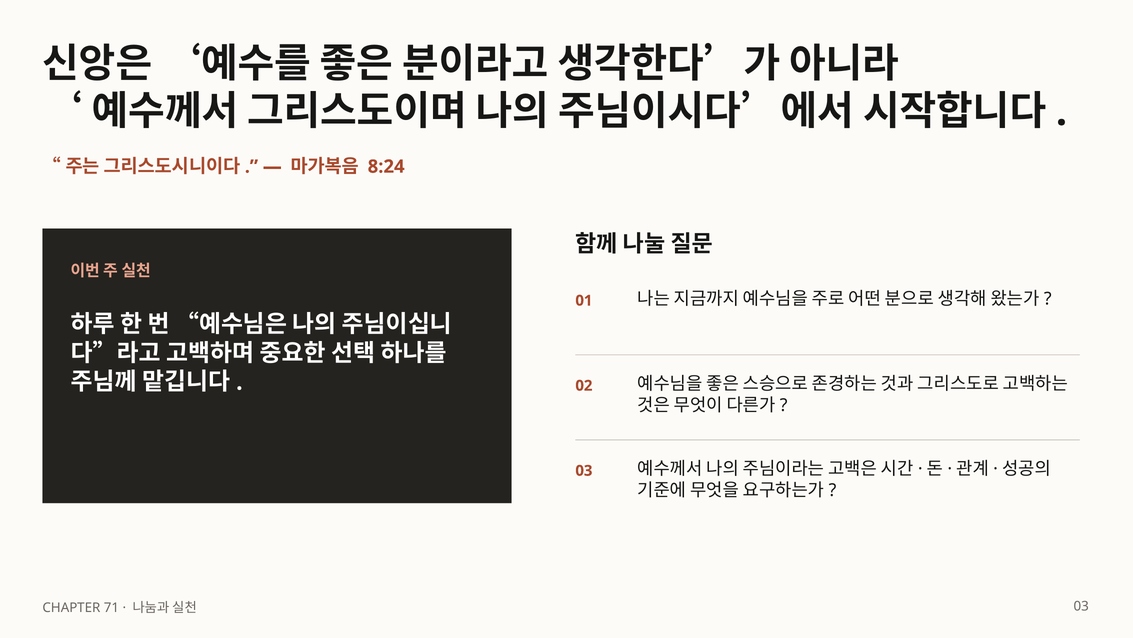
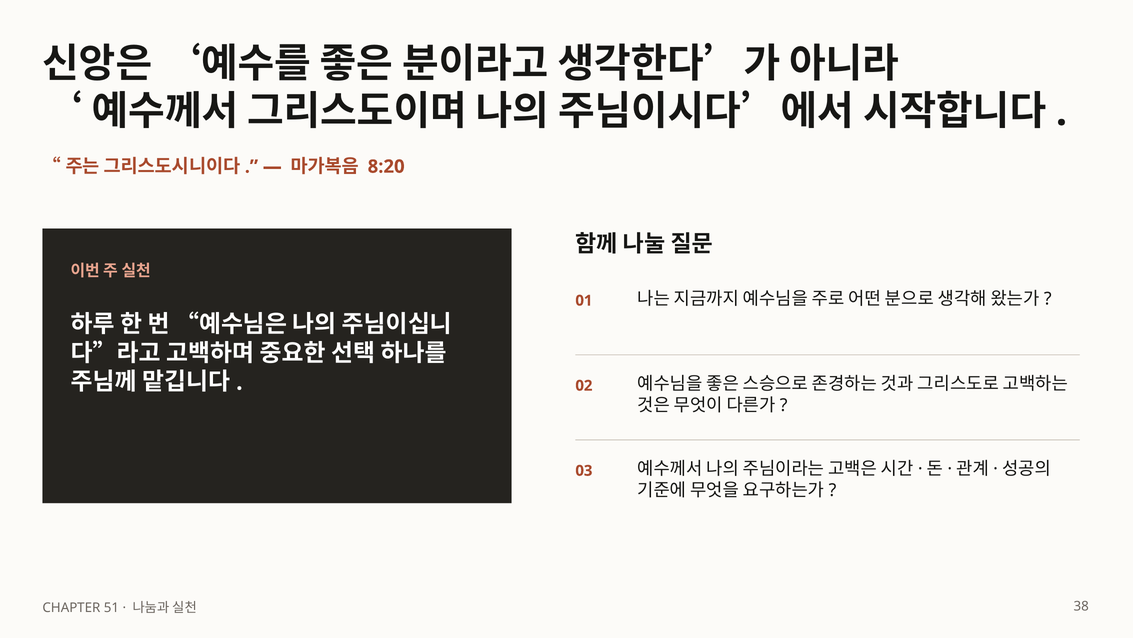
8:24: 8:24 -> 8:20 (386, 166)
71: 71 -> 51 (111, 607)
03: 03 -> 38 (1081, 605)
